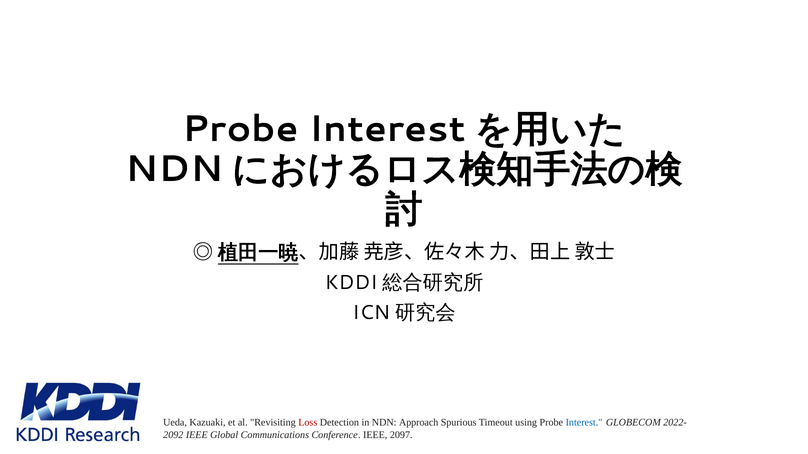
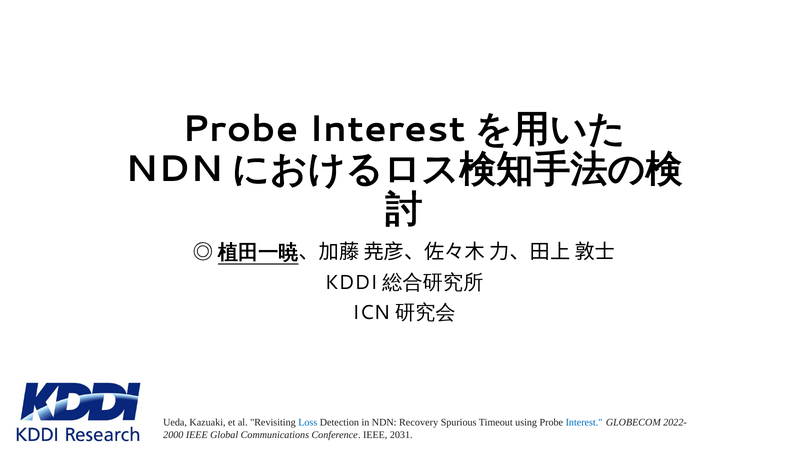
Loss colour: red -> blue (308, 423)
Approach: Approach -> Recovery (419, 423)
2092: 2092 -> 2000 (173, 435)
2097: 2097 -> 2031 (401, 435)
